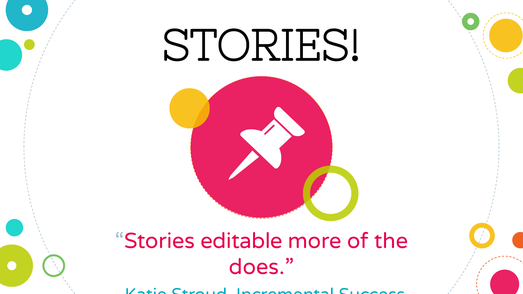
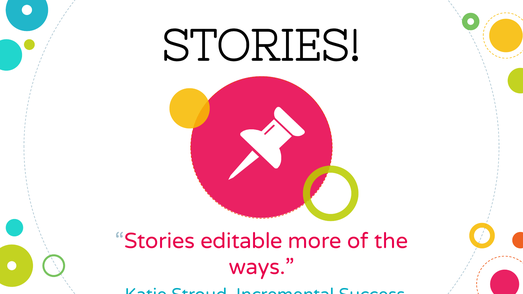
does: does -> ways (262, 267)
